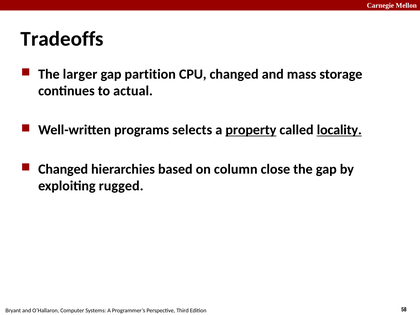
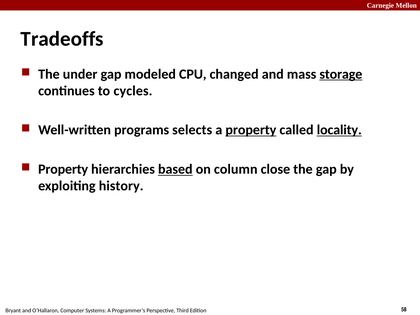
larger: larger -> under (80, 74)
partition: partition -> modeled (150, 74)
storage underline: none -> present (341, 74)
actual: actual -> cycles (133, 91)
Changed: Changed -> Property (63, 169)
based underline: none -> present (175, 169)
rugged: rugged -> history (121, 186)
